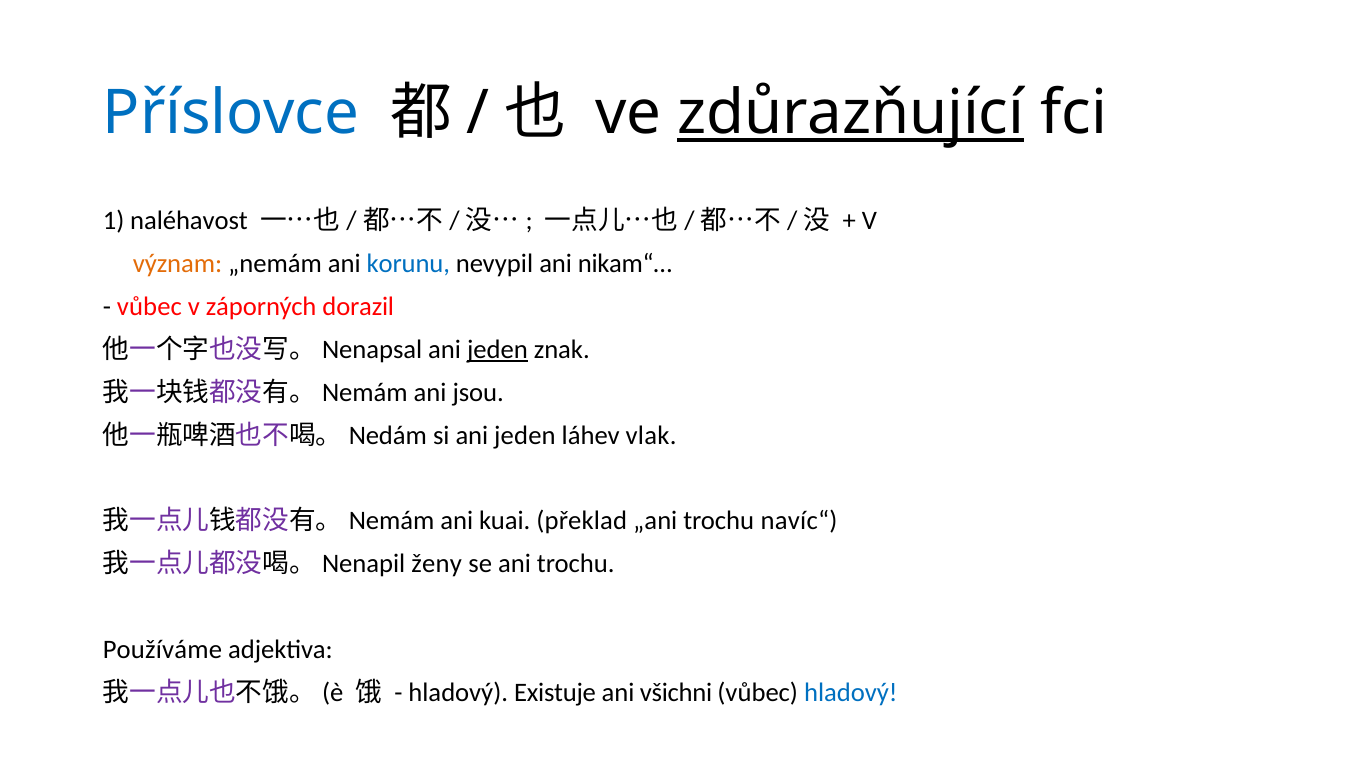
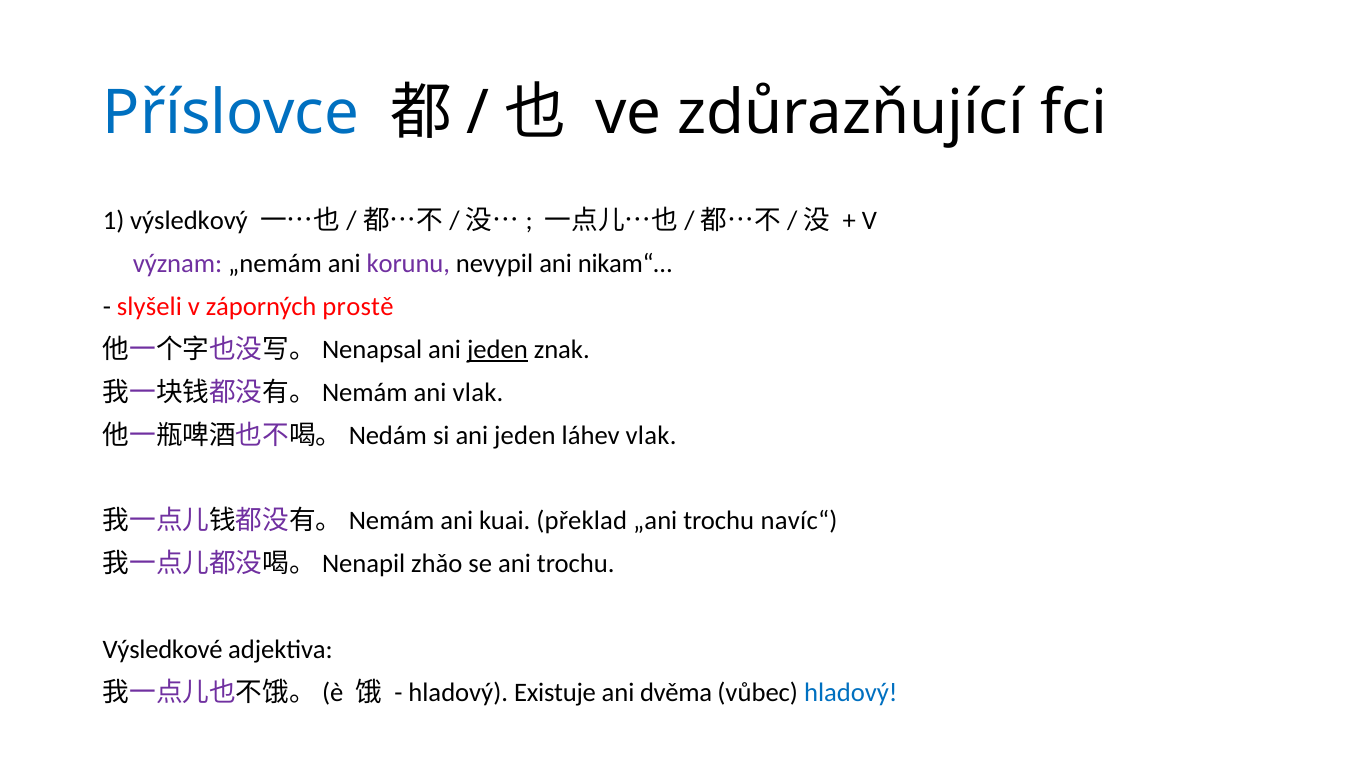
zdůrazňující underline: present -> none (851, 113)
naléhavost: naléhavost -> výsledkový (189, 221)
význam colour: orange -> purple (178, 264)
korunu colour: blue -> purple (408, 264)
vůbec: vůbec -> slyšeli (149, 307)
dorazil: dorazil -> prostě (358, 307)
ani jsou: jsou -> vlak (478, 393)
ženy: ženy -> zhǎo (437, 564)
Používáme: Používáme -> Výsledkové (163, 650)
všichni: všichni -> dvěma (676, 693)
